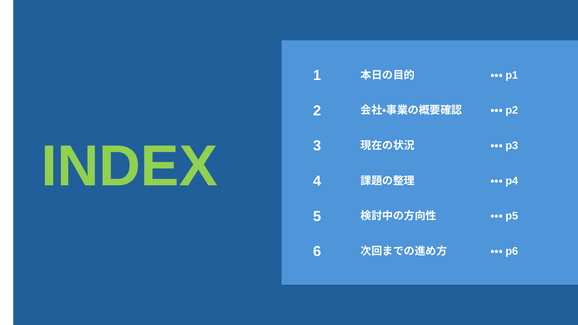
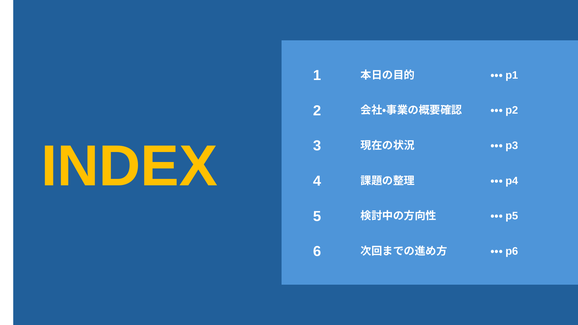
INDEX colour: light green -> yellow (129, 167)
